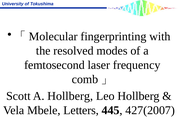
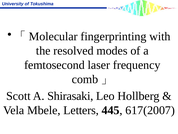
A Hollberg: Hollberg -> Shirasaki (70, 96)
427(2007: 427(2007 -> 617(2007 (150, 110)
